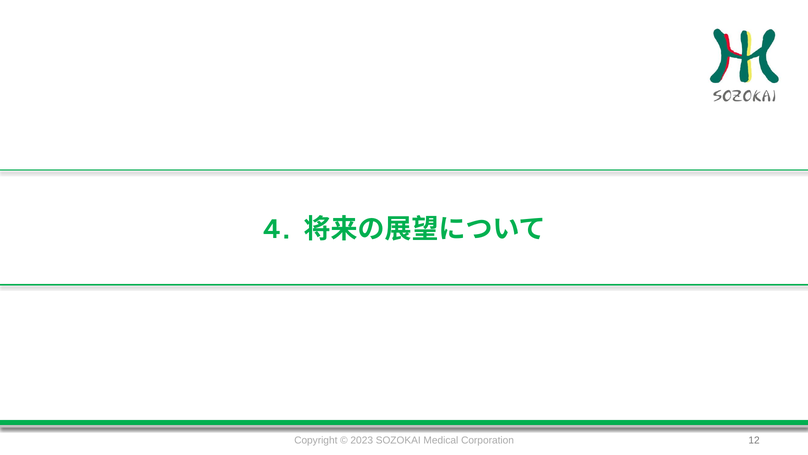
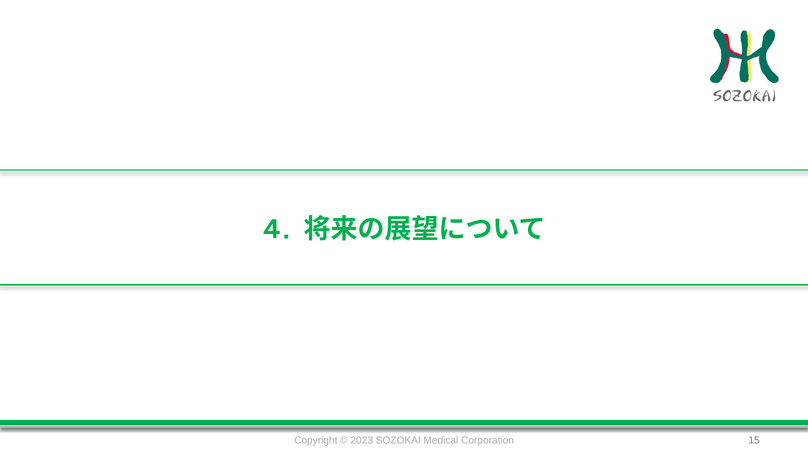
12: 12 -> 15 (754, 440)
